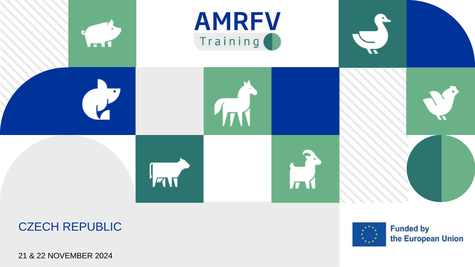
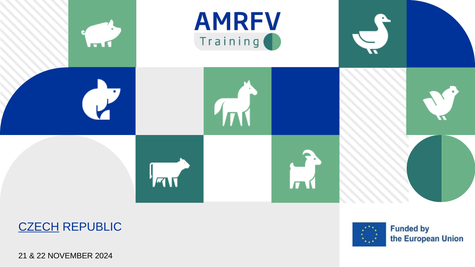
CZECH underline: none -> present (39, 227)
